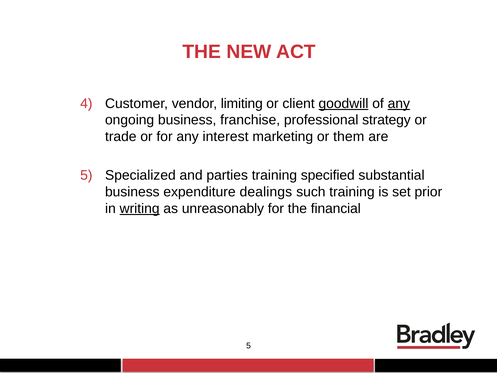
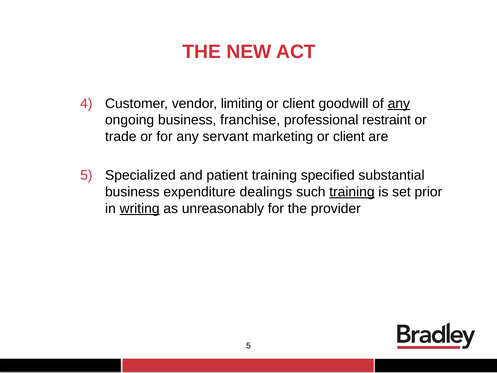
goodwill underline: present -> none (343, 103)
strategy: strategy -> restraint (386, 120)
interest: interest -> servant (226, 137)
marketing or them: them -> client (349, 137)
parties: parties -> patient (227, 175)
training underline: none -> present (352, 192)
financial: financial -> provider (336, 208)
